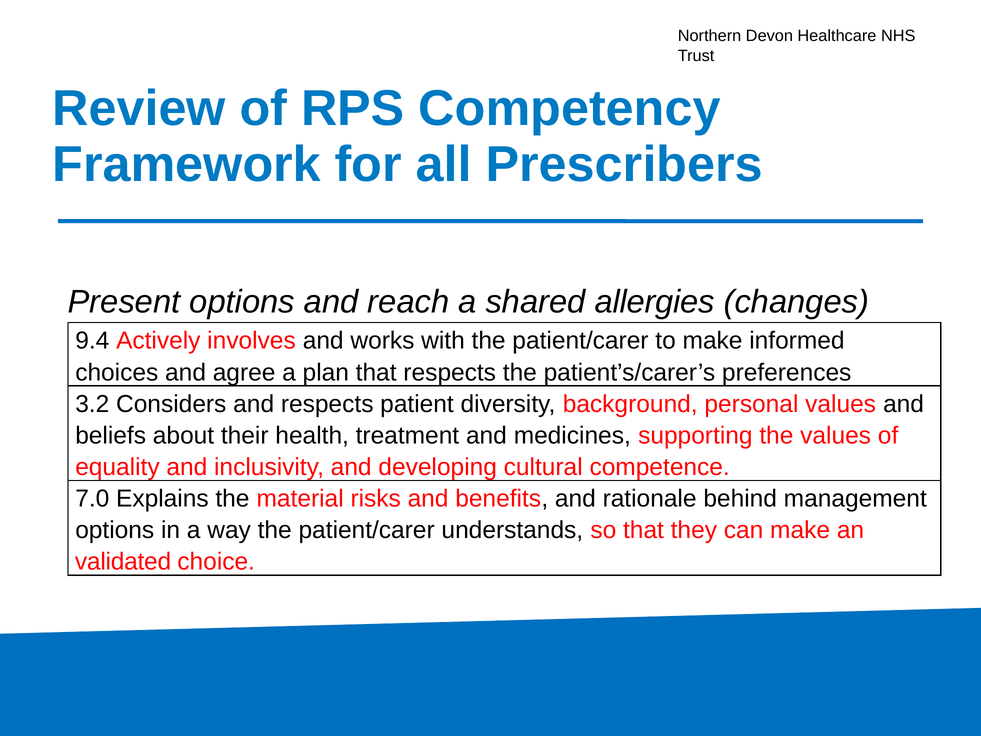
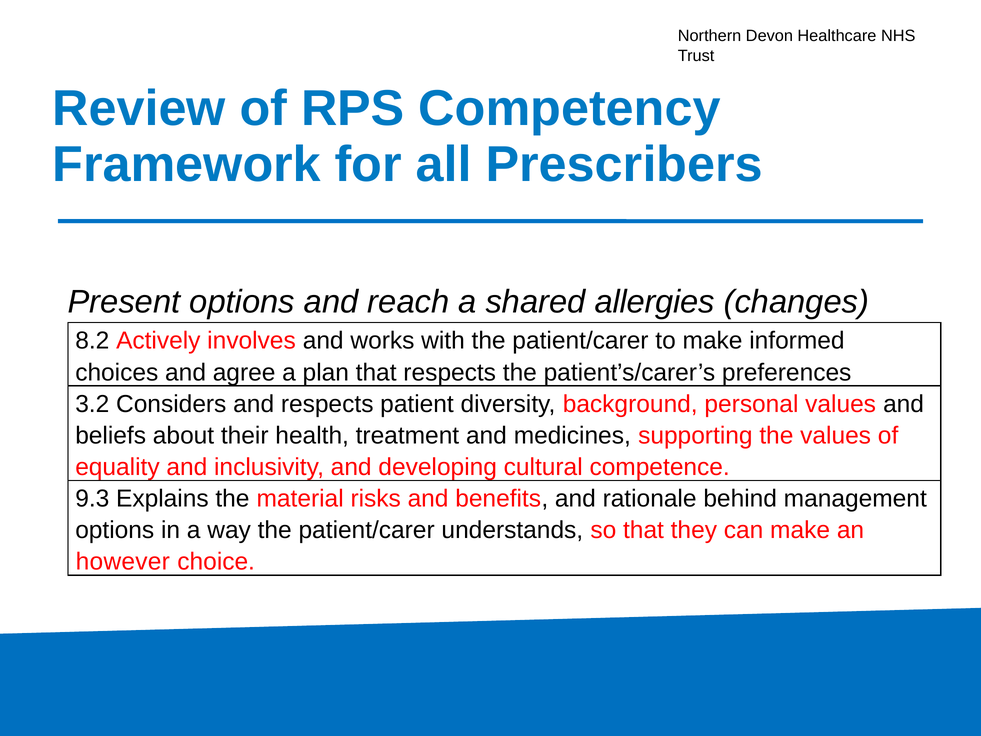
9.4: 9.4 -> 8.2 (92, 341)
7.0: 7.0 -> 9.3 (92, 499)
validated: validated -> however (123, 562)
